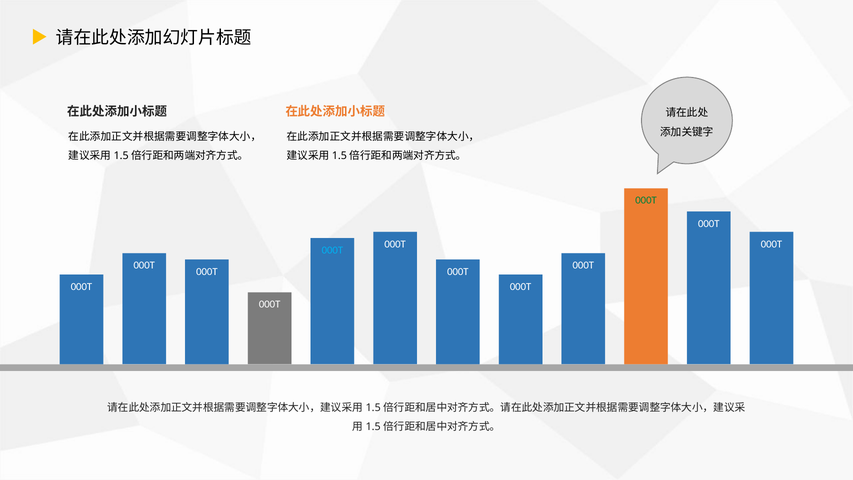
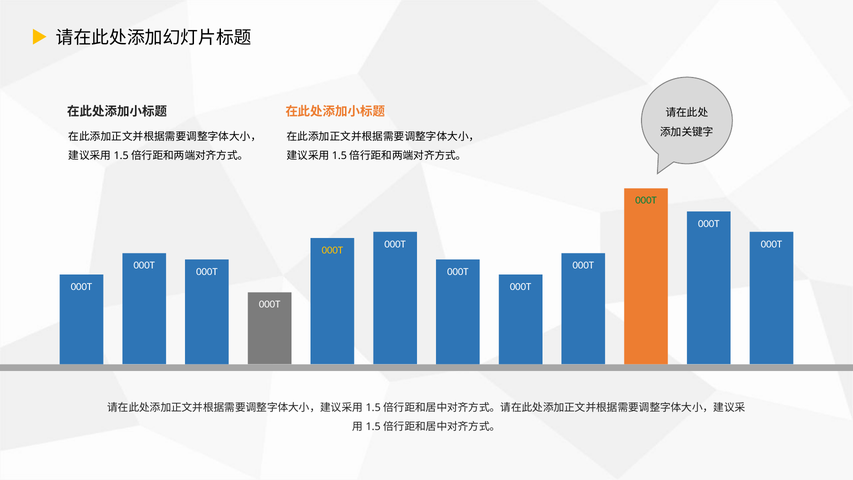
000T colour: light blue -> yellow (332, 250)
